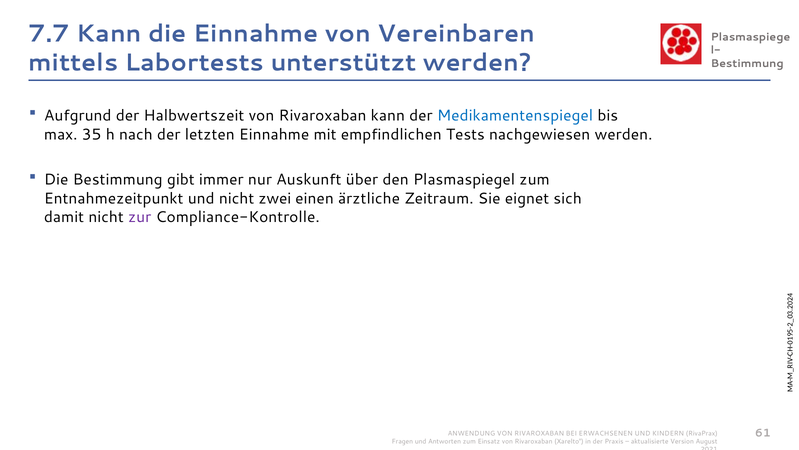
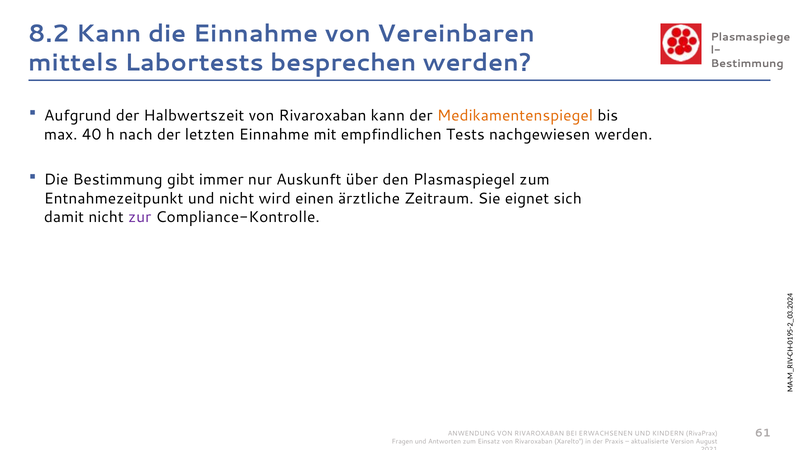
7.7: 7.7 -> 8.2 (49, 33)
unterstützt: unterstützt -> besprechen (343, 63)
Medikamentenspiegel colour: blue -> orange (515, 116)
35: 35 -> 40 (92, 134)
zwei: zwei -> wird (275, 198)
